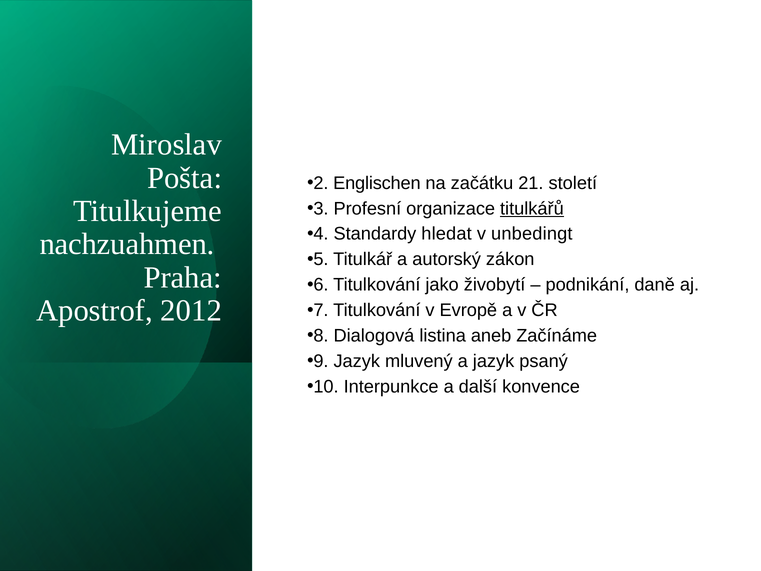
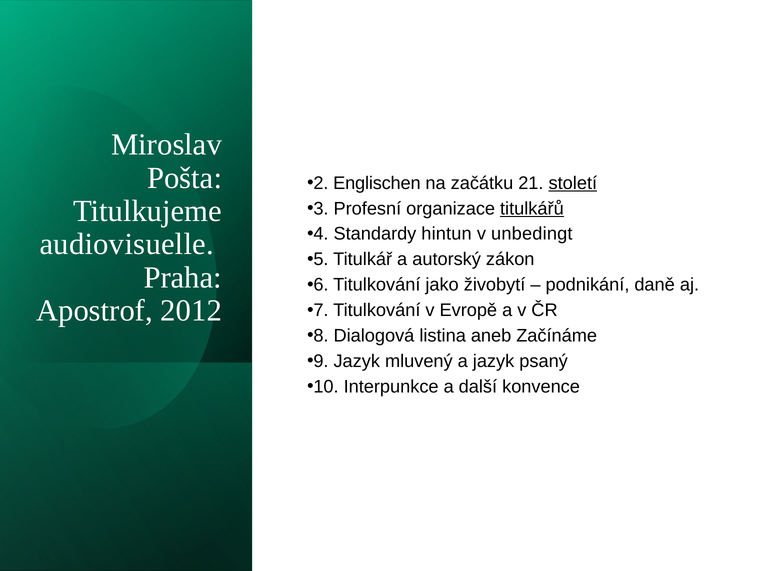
století underline: none -> present (573, 183)
hledat: hledat -> hintun (447, 234)
nachzuahmen: nachzuahmen -> audiovisuelle (127, 244)
